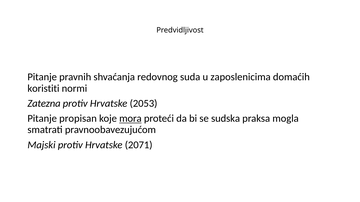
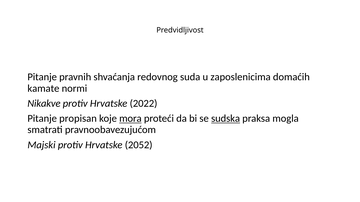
koristiti: koristiti -> kamate (43, 89)
Zatezna: Zatezna -> Nikakve (44, 104)
2053: 2053 -> 2022 (144, 104)
sudska underline: none -> present (226, 119)
2071: 2071 -> 2052 (139, 145)
